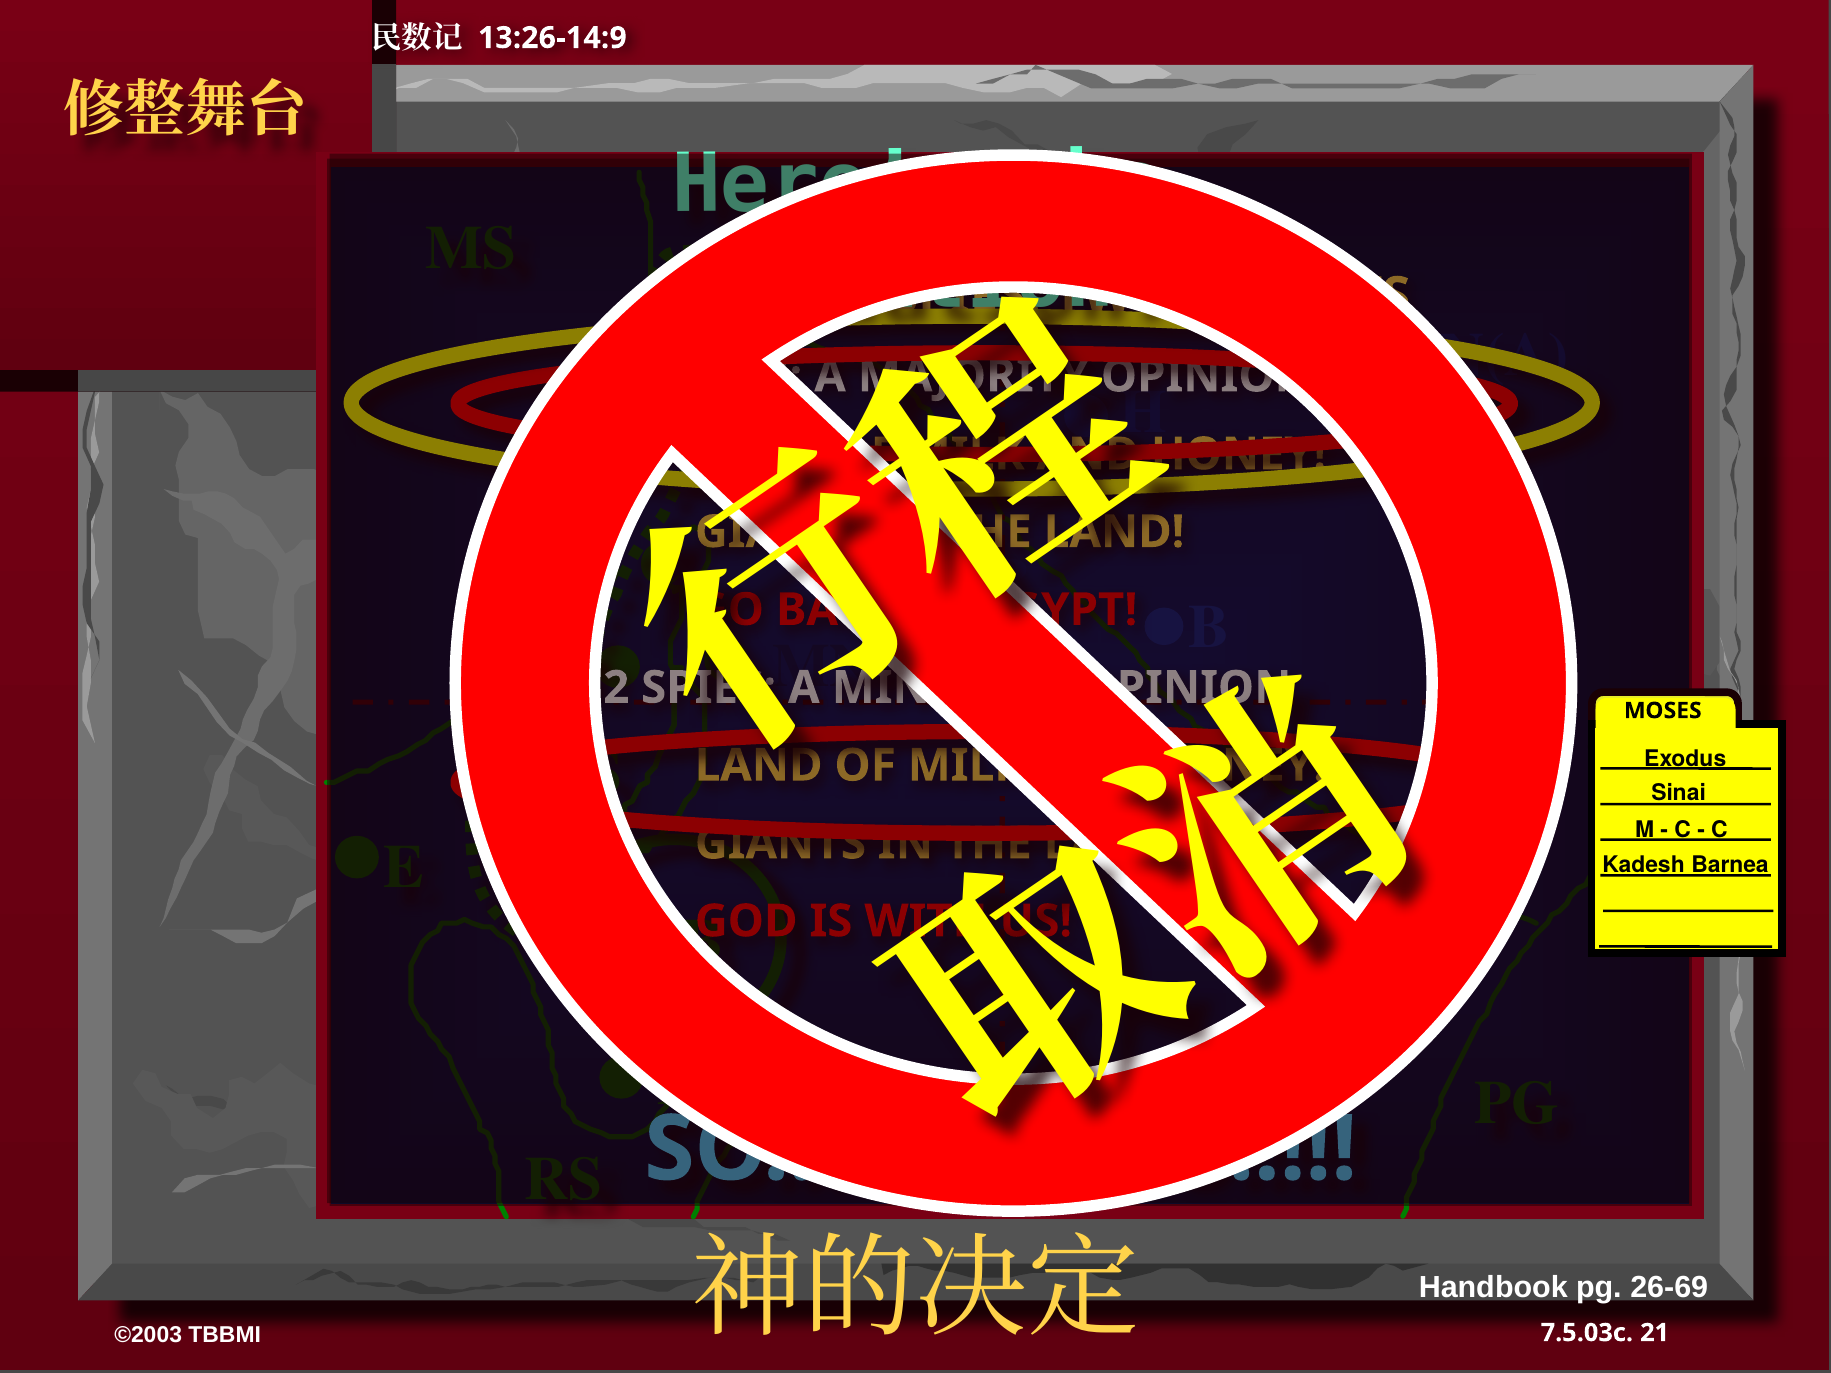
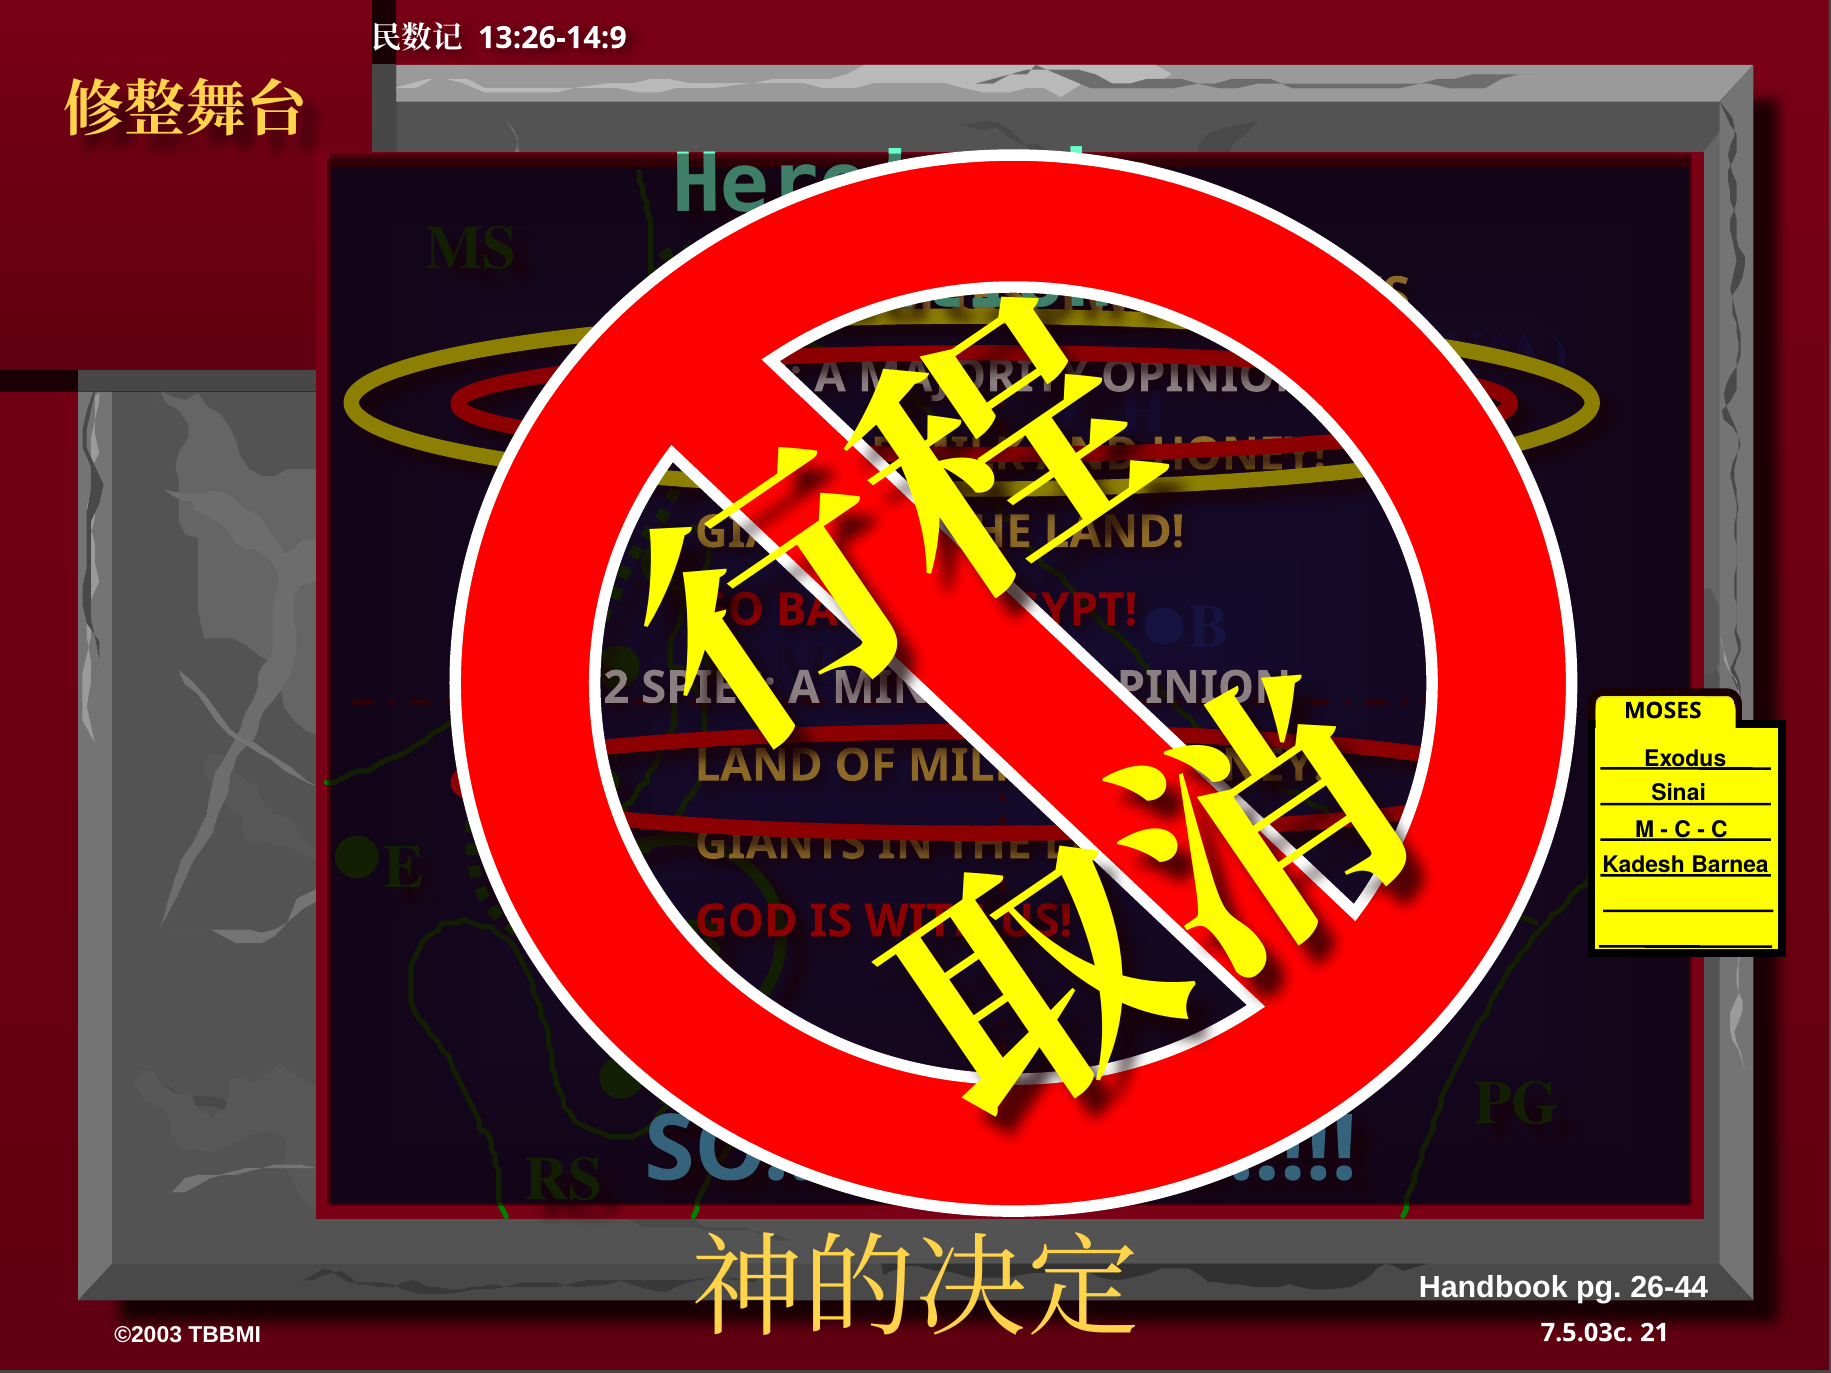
26-69: 26-69 -> 26-44 (1669, 1288)
